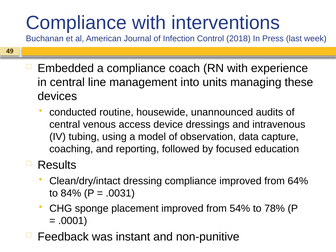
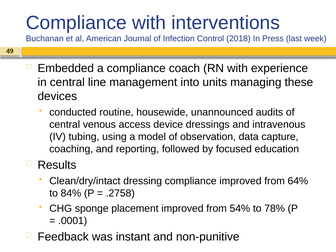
.0031: .0031 -> .2758 (120, 193)
